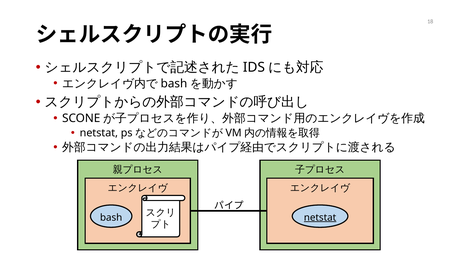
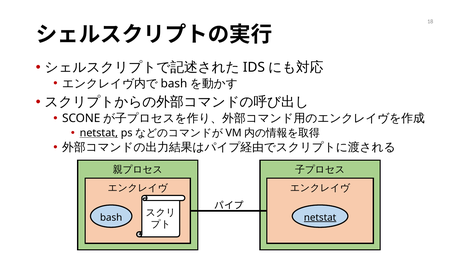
netstat underline: none -> present (99, 133)
